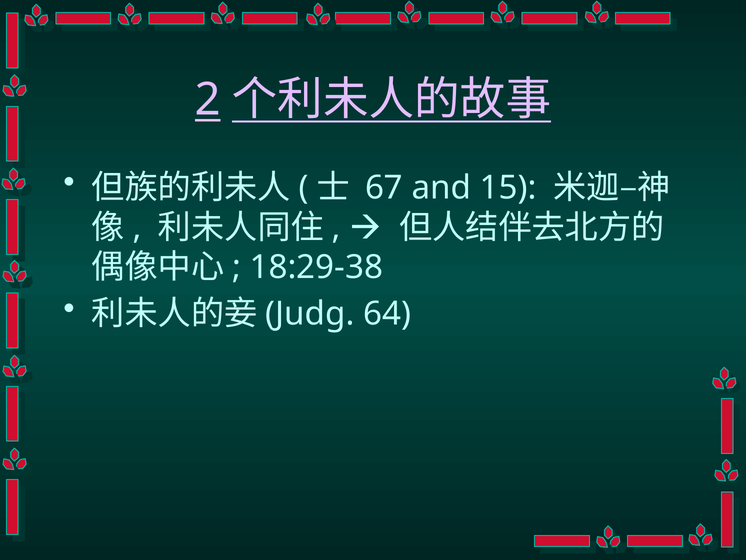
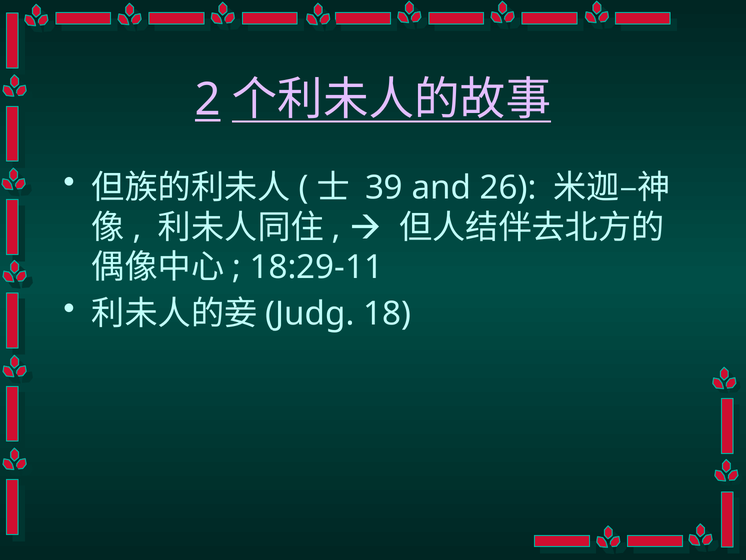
67: 67 -> 39 (384, 188)
15: 15 -> 26 (508, 188)
18:29-38: 18:29-38 -> 18:29-11 (316, 267)
64: 64 -> 18 (387, 314)
